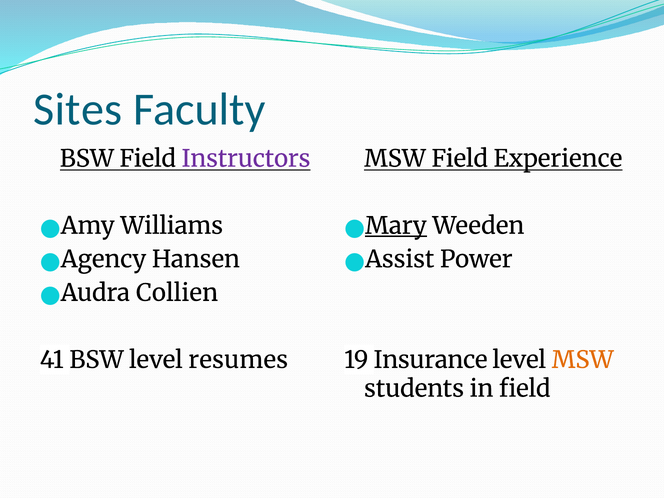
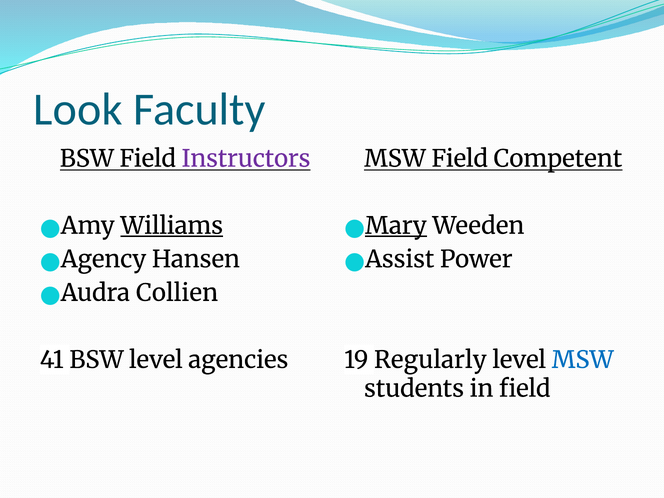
Sites: Sites -> Look (78, 110)
Experience: Experience -> Competent (558, 159)
Williams underline: none -> present (172, 226)
resumes: resumes -> agencies (238, 360)
Insurance: Insurance -> Regularly (430, 360)
MSW colour: orange -> blue (583, 360)
